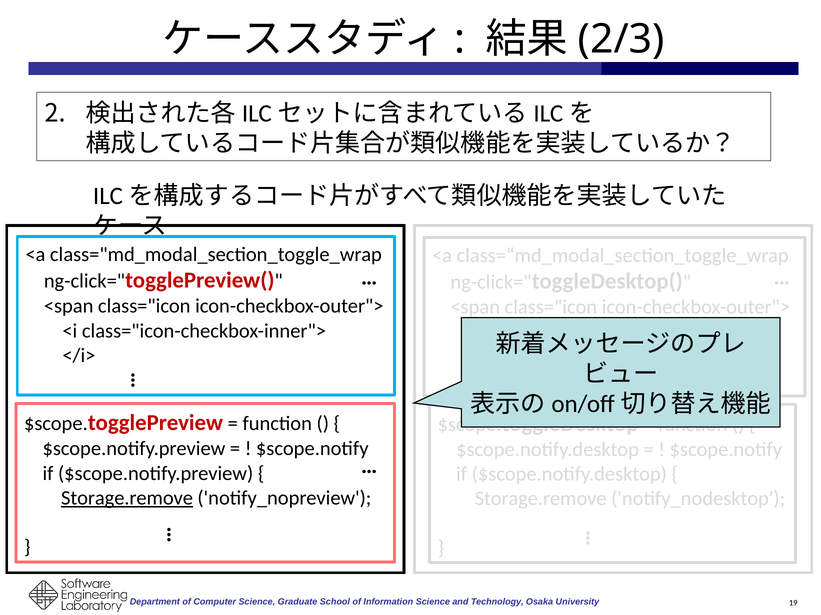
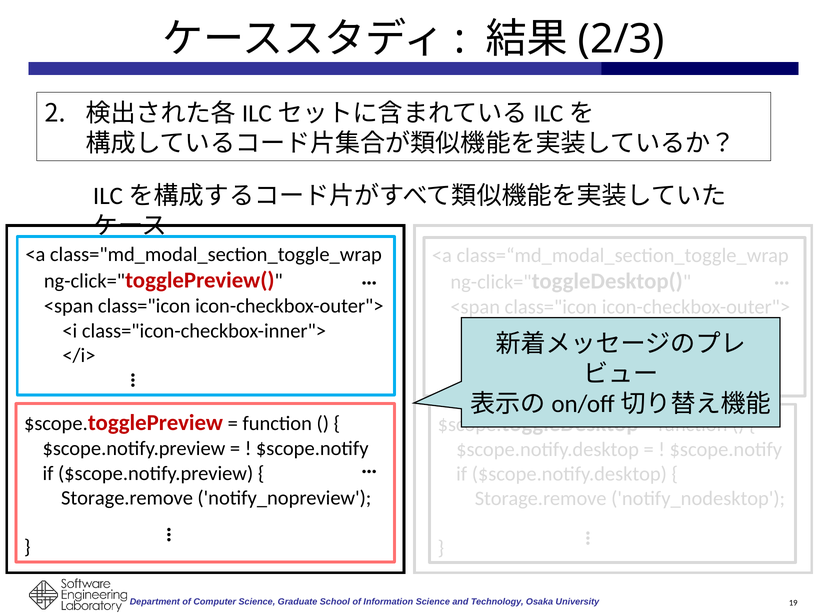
Storage.remove underline: present -> none (127, 499)
